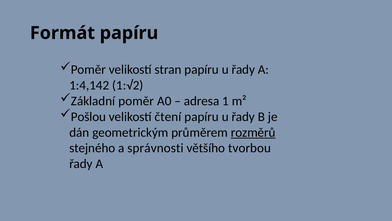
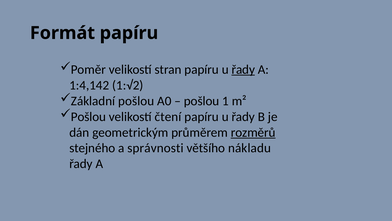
řady underline: none -> present (243, 69)
Základní poměr: poměr -> pošlou (136, 101)
adresa: adresa -> pošlou (202, 101)
tvorbou: tvorbou -> nákladu (250, 148)
